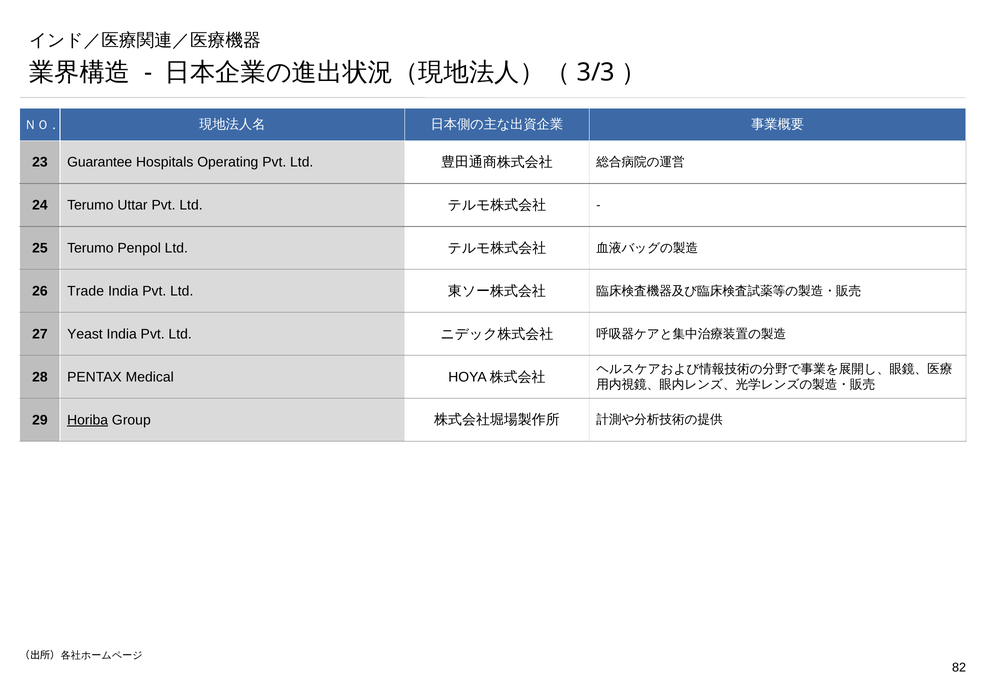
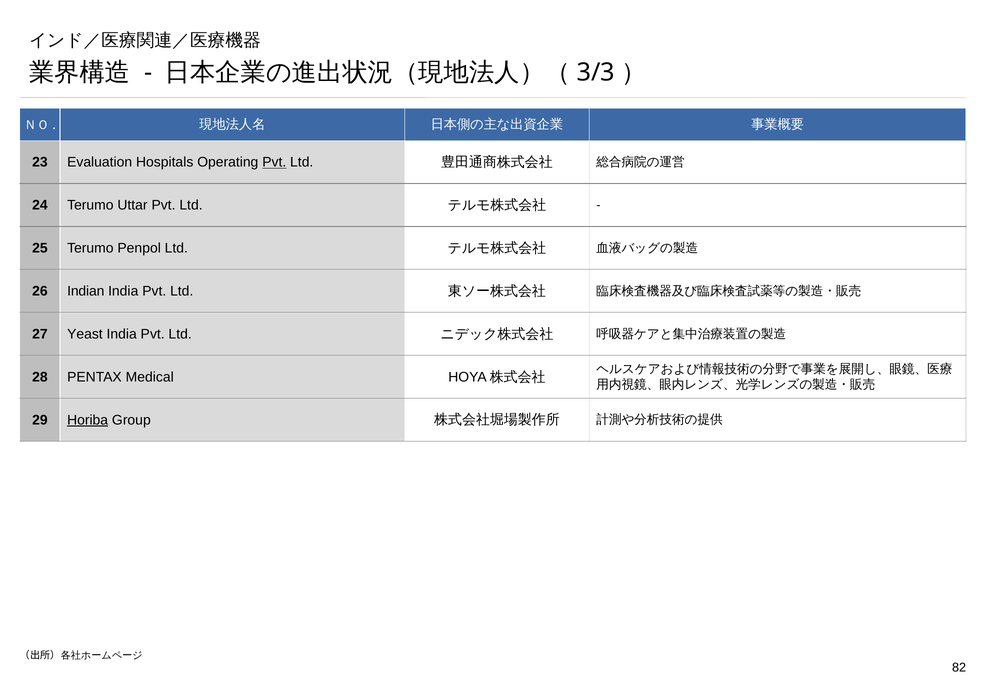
Guarantee: Guarantee -> Evaluation (100, 162)
Pvt underline: none -> present (274, 162)
Trade: Trade -> Indian (86, 291)
